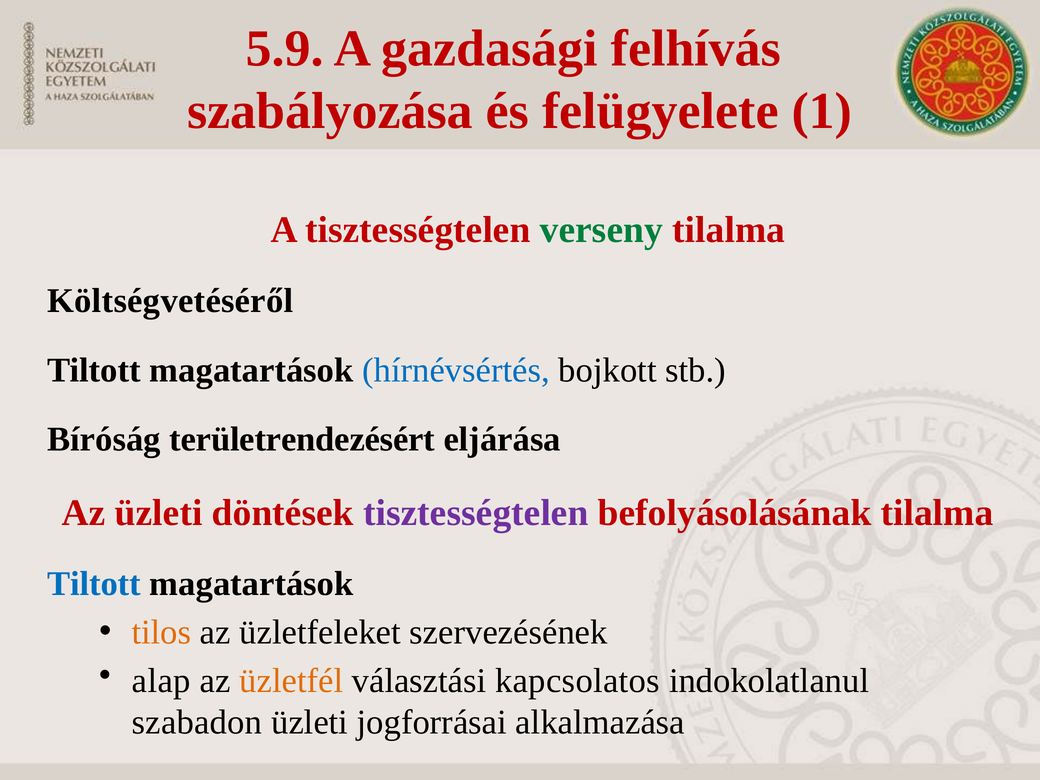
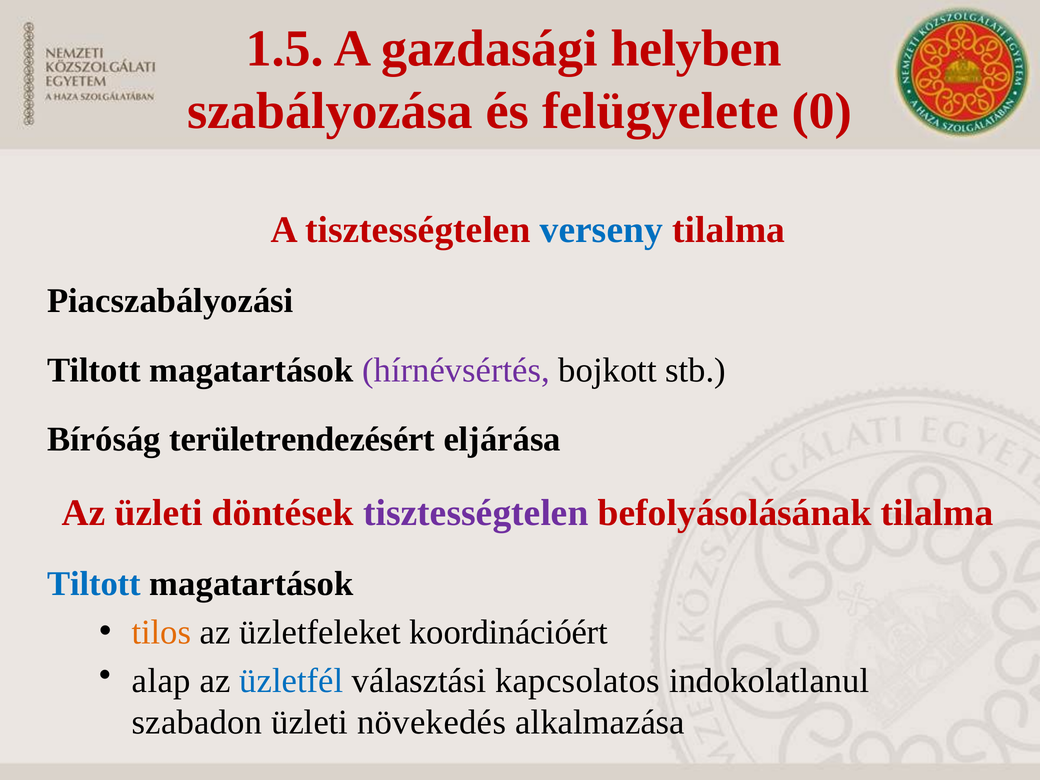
5.9: 5.9 -> 1.5 (285, 49)
felhívás: felhívás -> helyben (696, 49)
1: 1 -> 0 (822, 111)
verseny colour: green -> blue (601, 230)
Költségvetéséről: Költségvetéséről -> Piacszabályozási (170, 301)
hírnévsértés colour: blue -> purple (456, 370)
szervezésének: szervezésének -> koordinációért (509, 632)
üzletfél colour: orange -> blue (291, 681)
jogforrásai: jogforrásai -> növekedés (432, 722)
